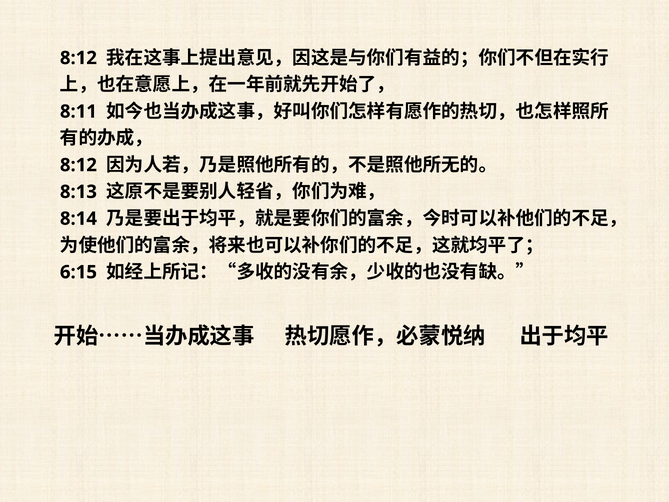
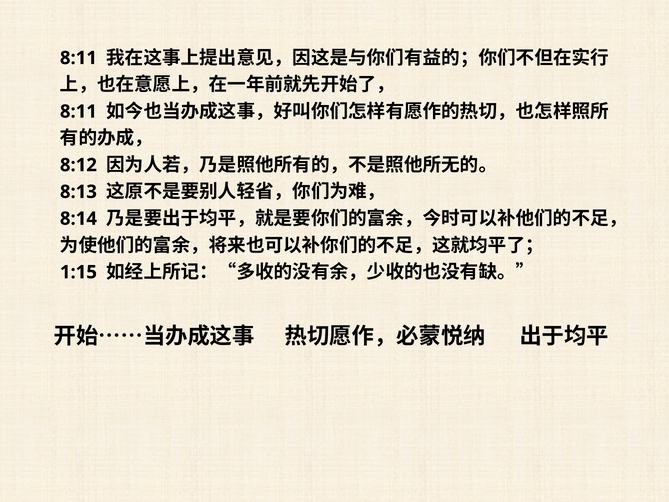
8:12: 8:12 -> 8:11 (78, 58)
6:15: 6:15 -> 1:15 (78, 272)
